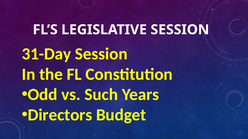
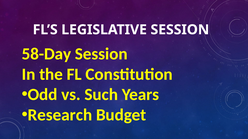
31-Day: 31-Day -> 58-Day (46, 54)
Directors: Directors -> Research (60, 115)
